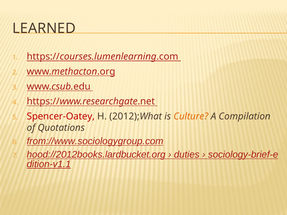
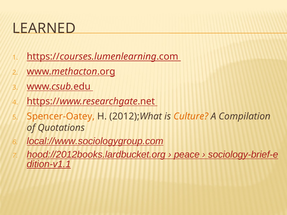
Spencer-Oatey colour: red -> orange (61, 116)
from://www.sociologygroup.com: from://www.sociologygroup.com -> local://www.sociologygroup.com (95, 141)
duties: duties -> peace (187, 155)
